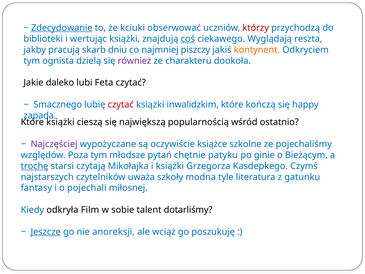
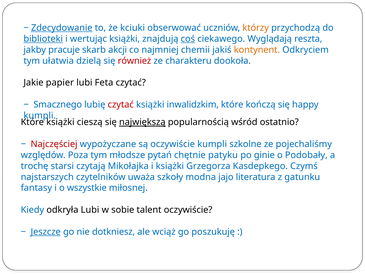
którzy colour: red -> orange (256, 28)
biblioteki underline: none -> present (43, 39)
pracują: pracują -> pracuje (64, 50)
dniu: dniu -> akcji (118, 50)
piszczy: piszczy -> chemii (195, 50)
ognista: ognista -> ułatwia (58, 61)
również colour: purple -> red (134, 61)
daleko: daleko -> papier (60, 83)
zapada: zapada -> kumpli (40, 115)
największą underline: none -> present (142, 122)
Najczęściej colour: purple -> red (54, 144)
oczywiście książce: książce -> kumpli (212, 144)
Bieżącym: Bieżącym -> Podobały (306, 155)
trochę underline: present -> none (35, 166)
tyle: tyle -> jajo (226, 177)
pojechali: pojechali -> wszystkie (87, 188)
odkryła Film: Film -> Lubi (90, 210)
talent dotarliśmy: dotarliśmy -> oczywiście (188, 210)
anoreksji: anoreksji -> dotkniesz (114, 232)
